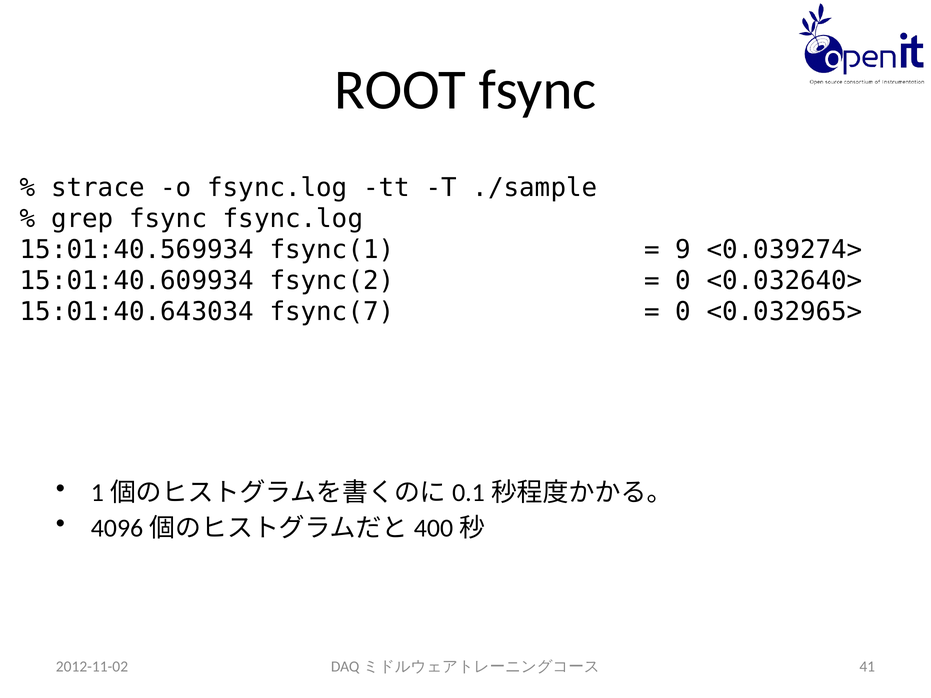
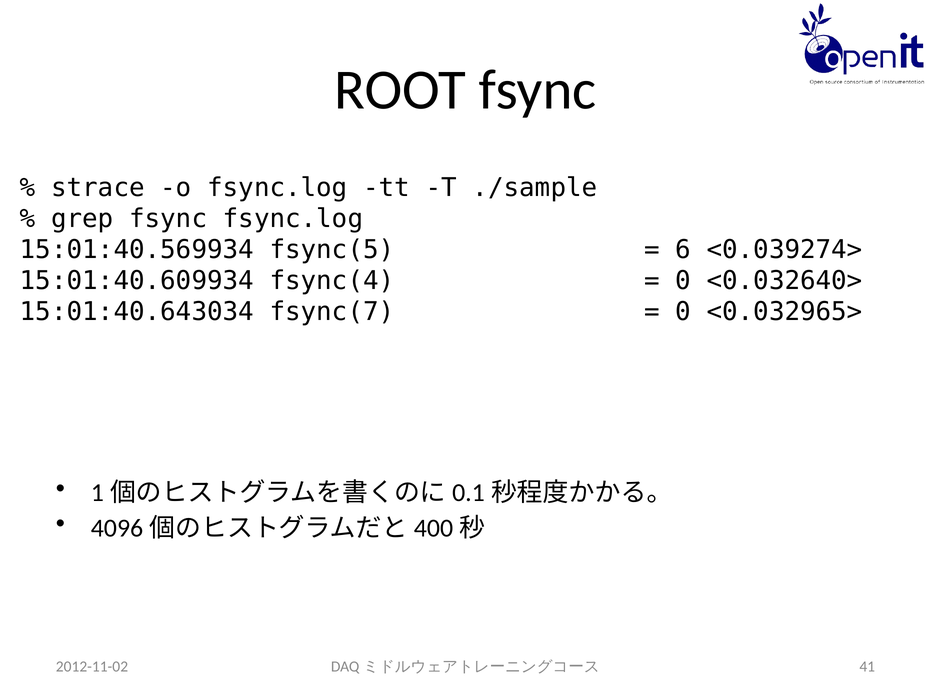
fsync(1: fsync(1 -> fsync(5 (332, 250)
9: 9 -> 6 (683, 250)
fsync(2: fsync(2 -> fsync(4 (332, 281)
